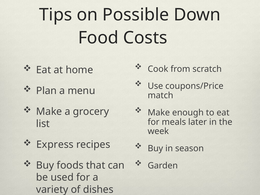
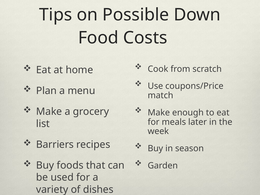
Express: Express -> Barriers (55, 144)
